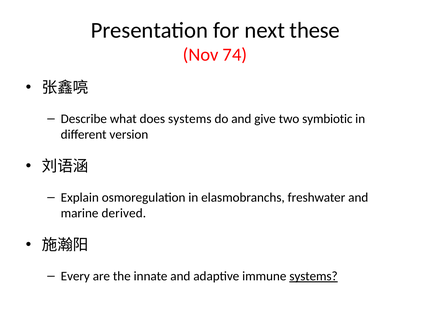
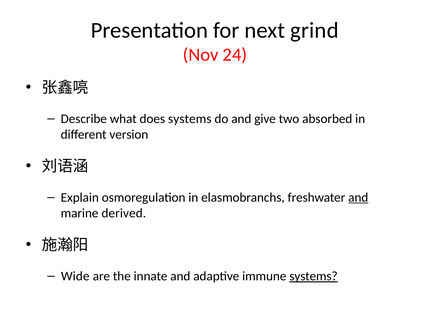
these: these -> grind (314, 30)
74: 74 -> 24 (235, 55)
symbiotic: symbiotic -> absorbed (327, 119)
and underline: none -> present (358, 198)
Every: Every -> Wide (75, 277)
